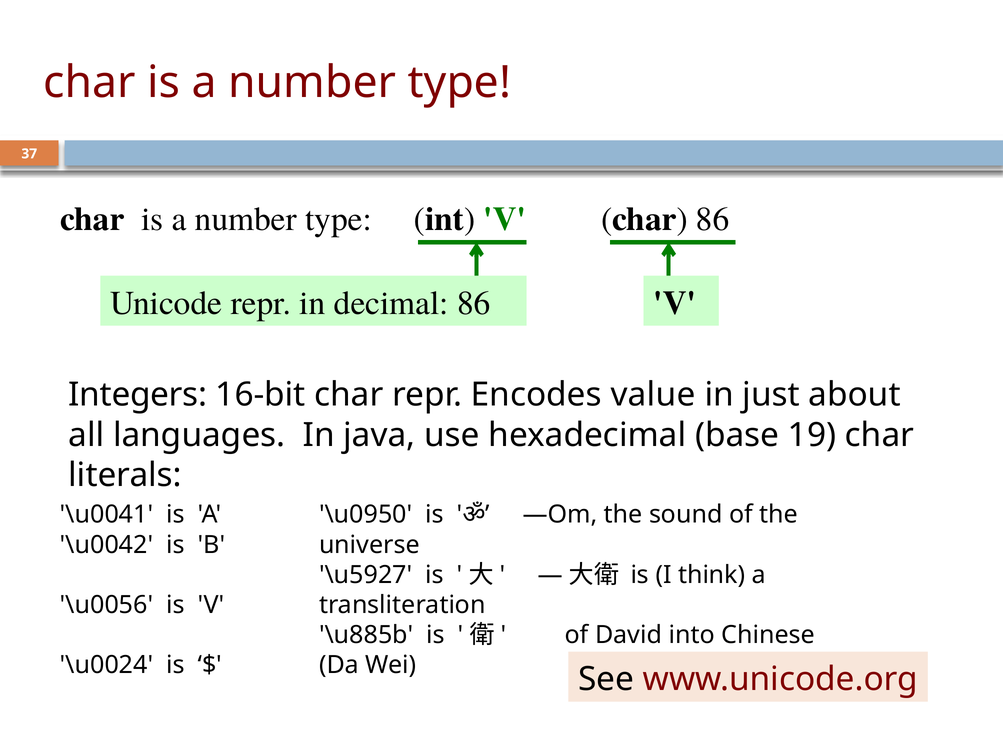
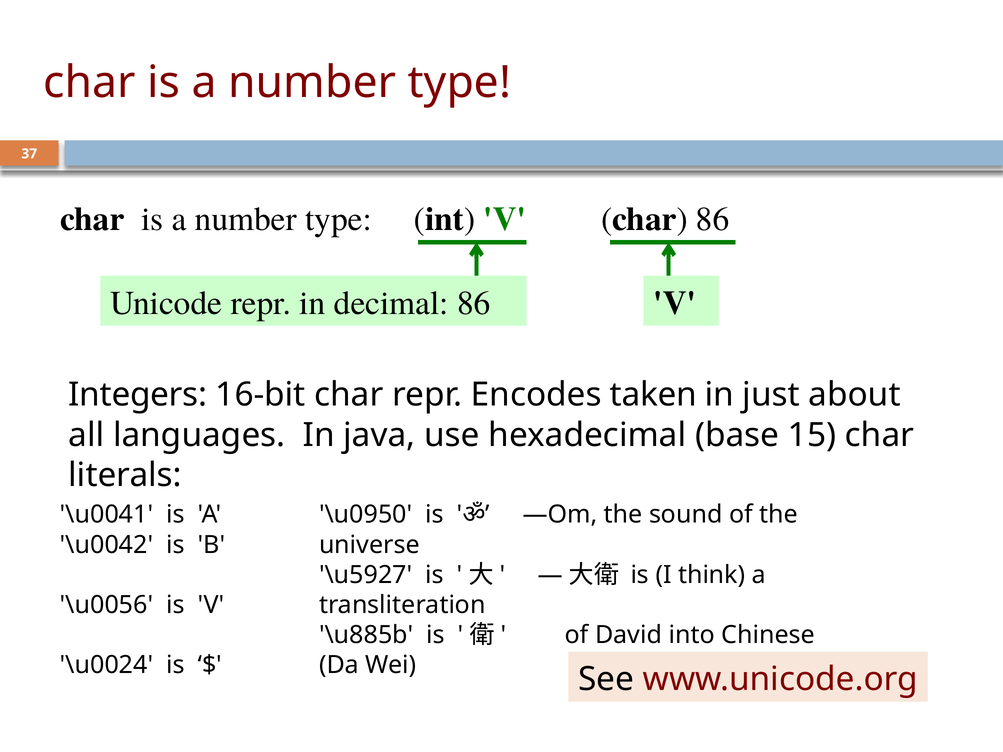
value: value -> taken (653, 395)
19: 19 -> 15 (812, 435)
